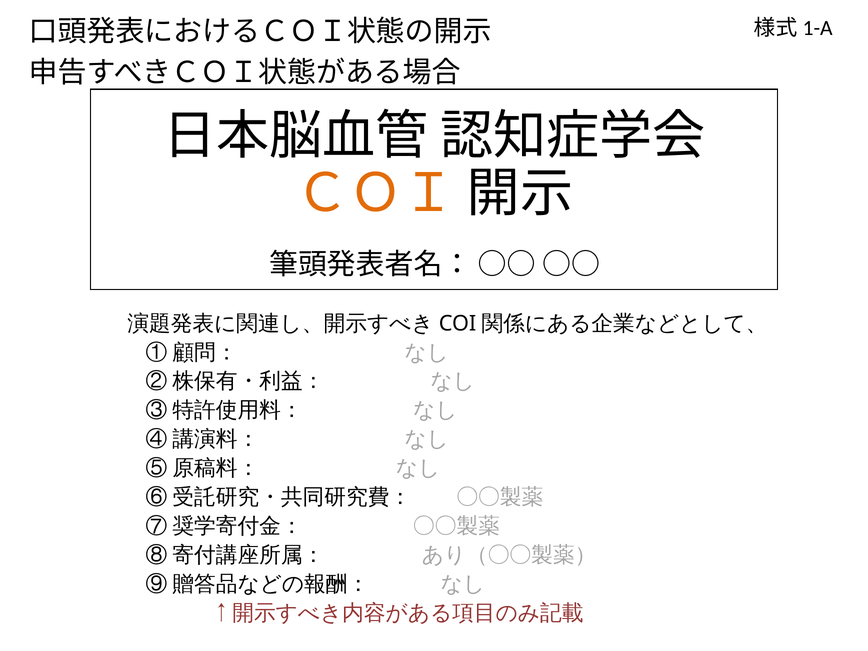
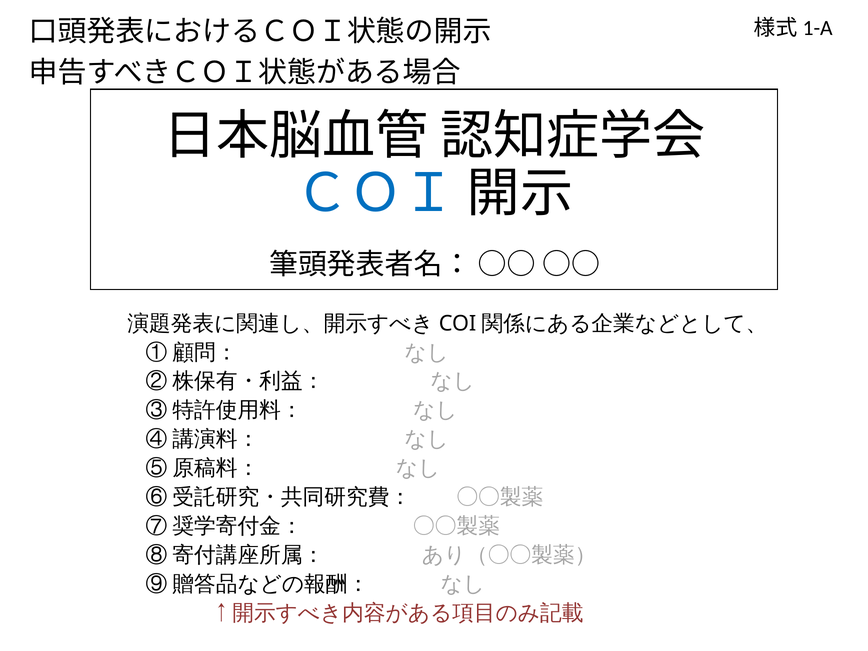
ＣＯＩ colour: orange -> blue (376, 194)
